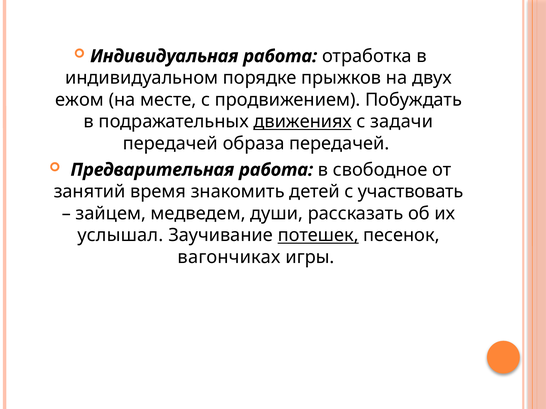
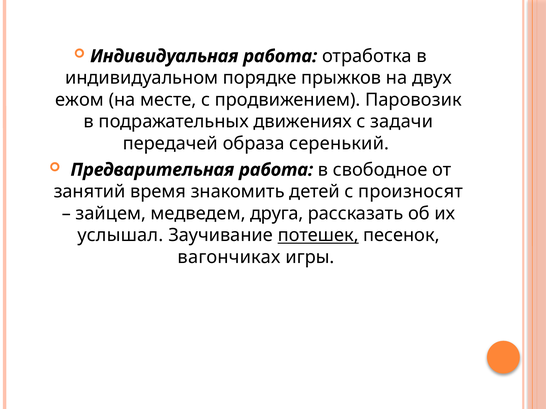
Побуждать: Побуждать -> Паровозик (413, 100)
движениях underline: present -> none (303, 122)
образа передачей: передачей -> серенький (339, 144)
участвовать: участвовать -> произносят (411, 192)
души: души -> друга (277, 214)
